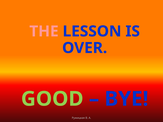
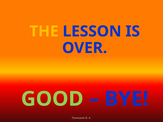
THE colour: pink -> yellow (44, 31)
